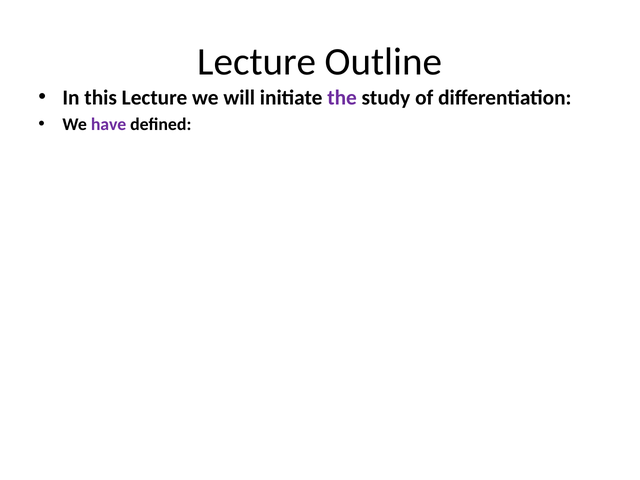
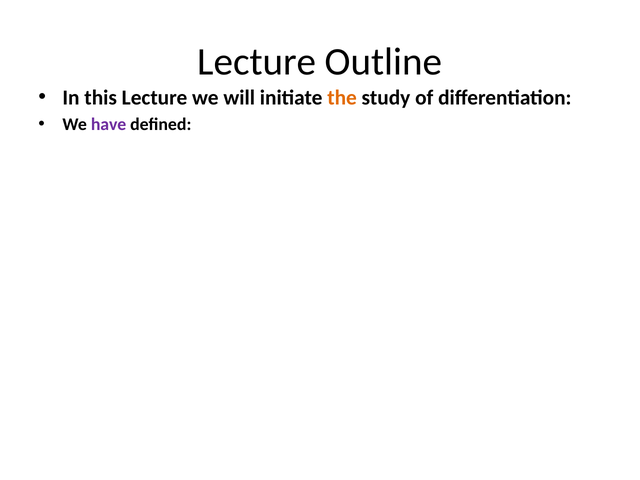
the colour: purple -> orange (342, 97)
